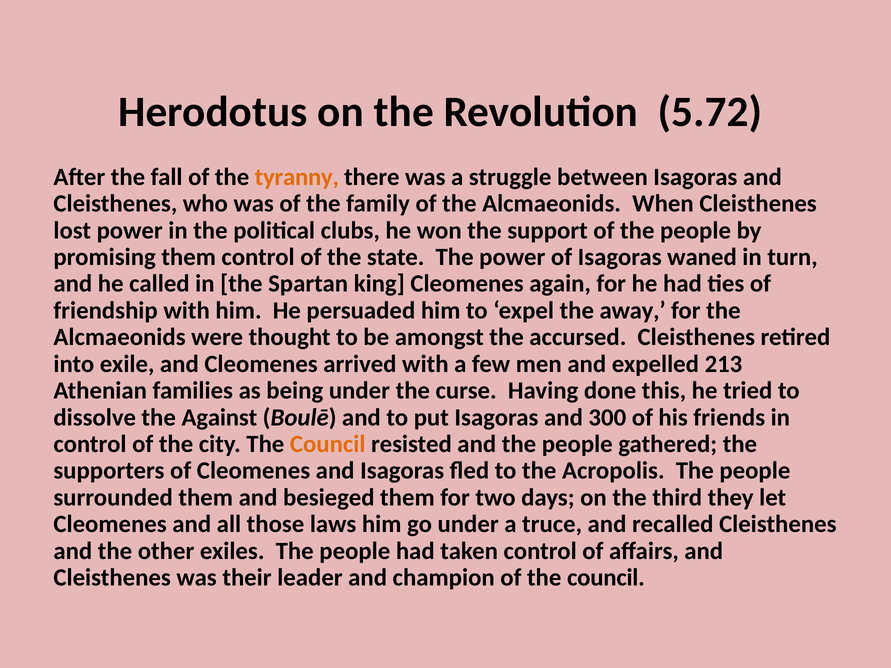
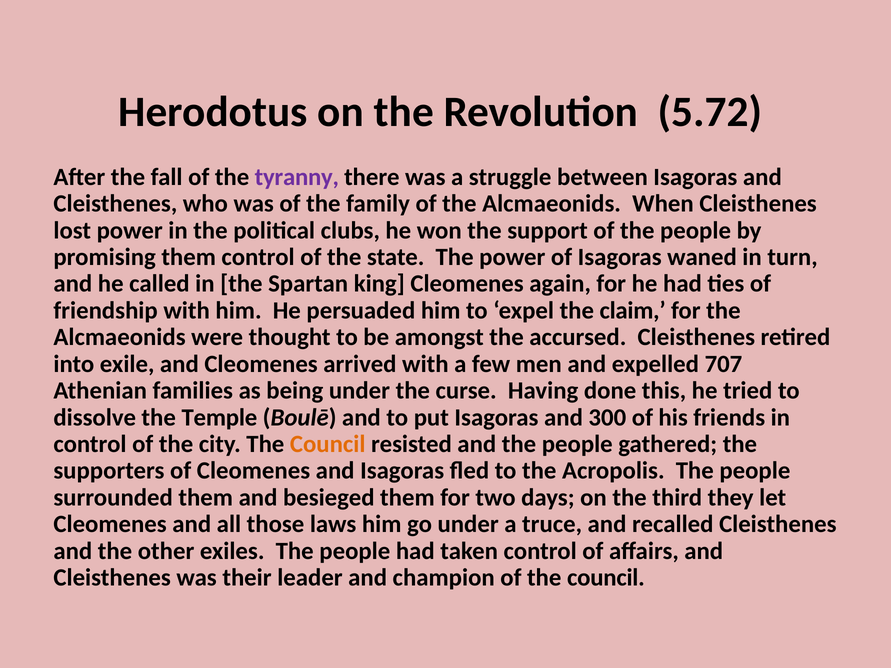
tyranny colour: orange -> purple (297, 177)
away: away -> claim (633, 311)
213: 213 -> 707 (723, 364)
Against: Against -> Temple (219, 418)
